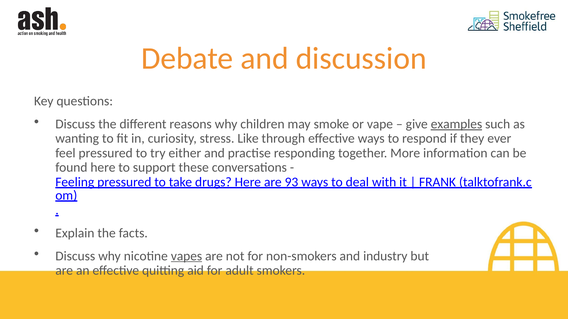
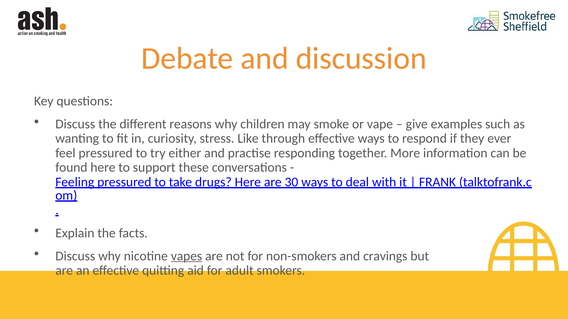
examples underline: present -> none (456, 124)
93: 93 -> 30 (291, 182)
industry: industry -> cravings (385, 256)
